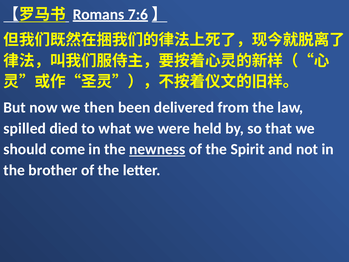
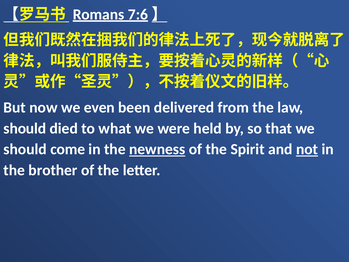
then: then -> even (99, 107)
spilled: spilled -> should (25, 128)
not underline: none -> present (307, 149)
